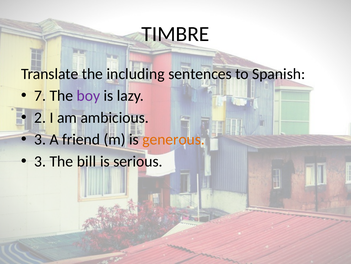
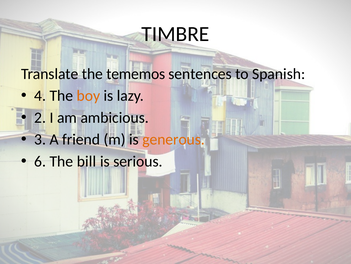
including: including -> tememos (136, 74)
7: 7 -> 4 (40, 95)
boy colour: purple -> orange (88, 95)
3: 3 -> 6 (40, 161)
